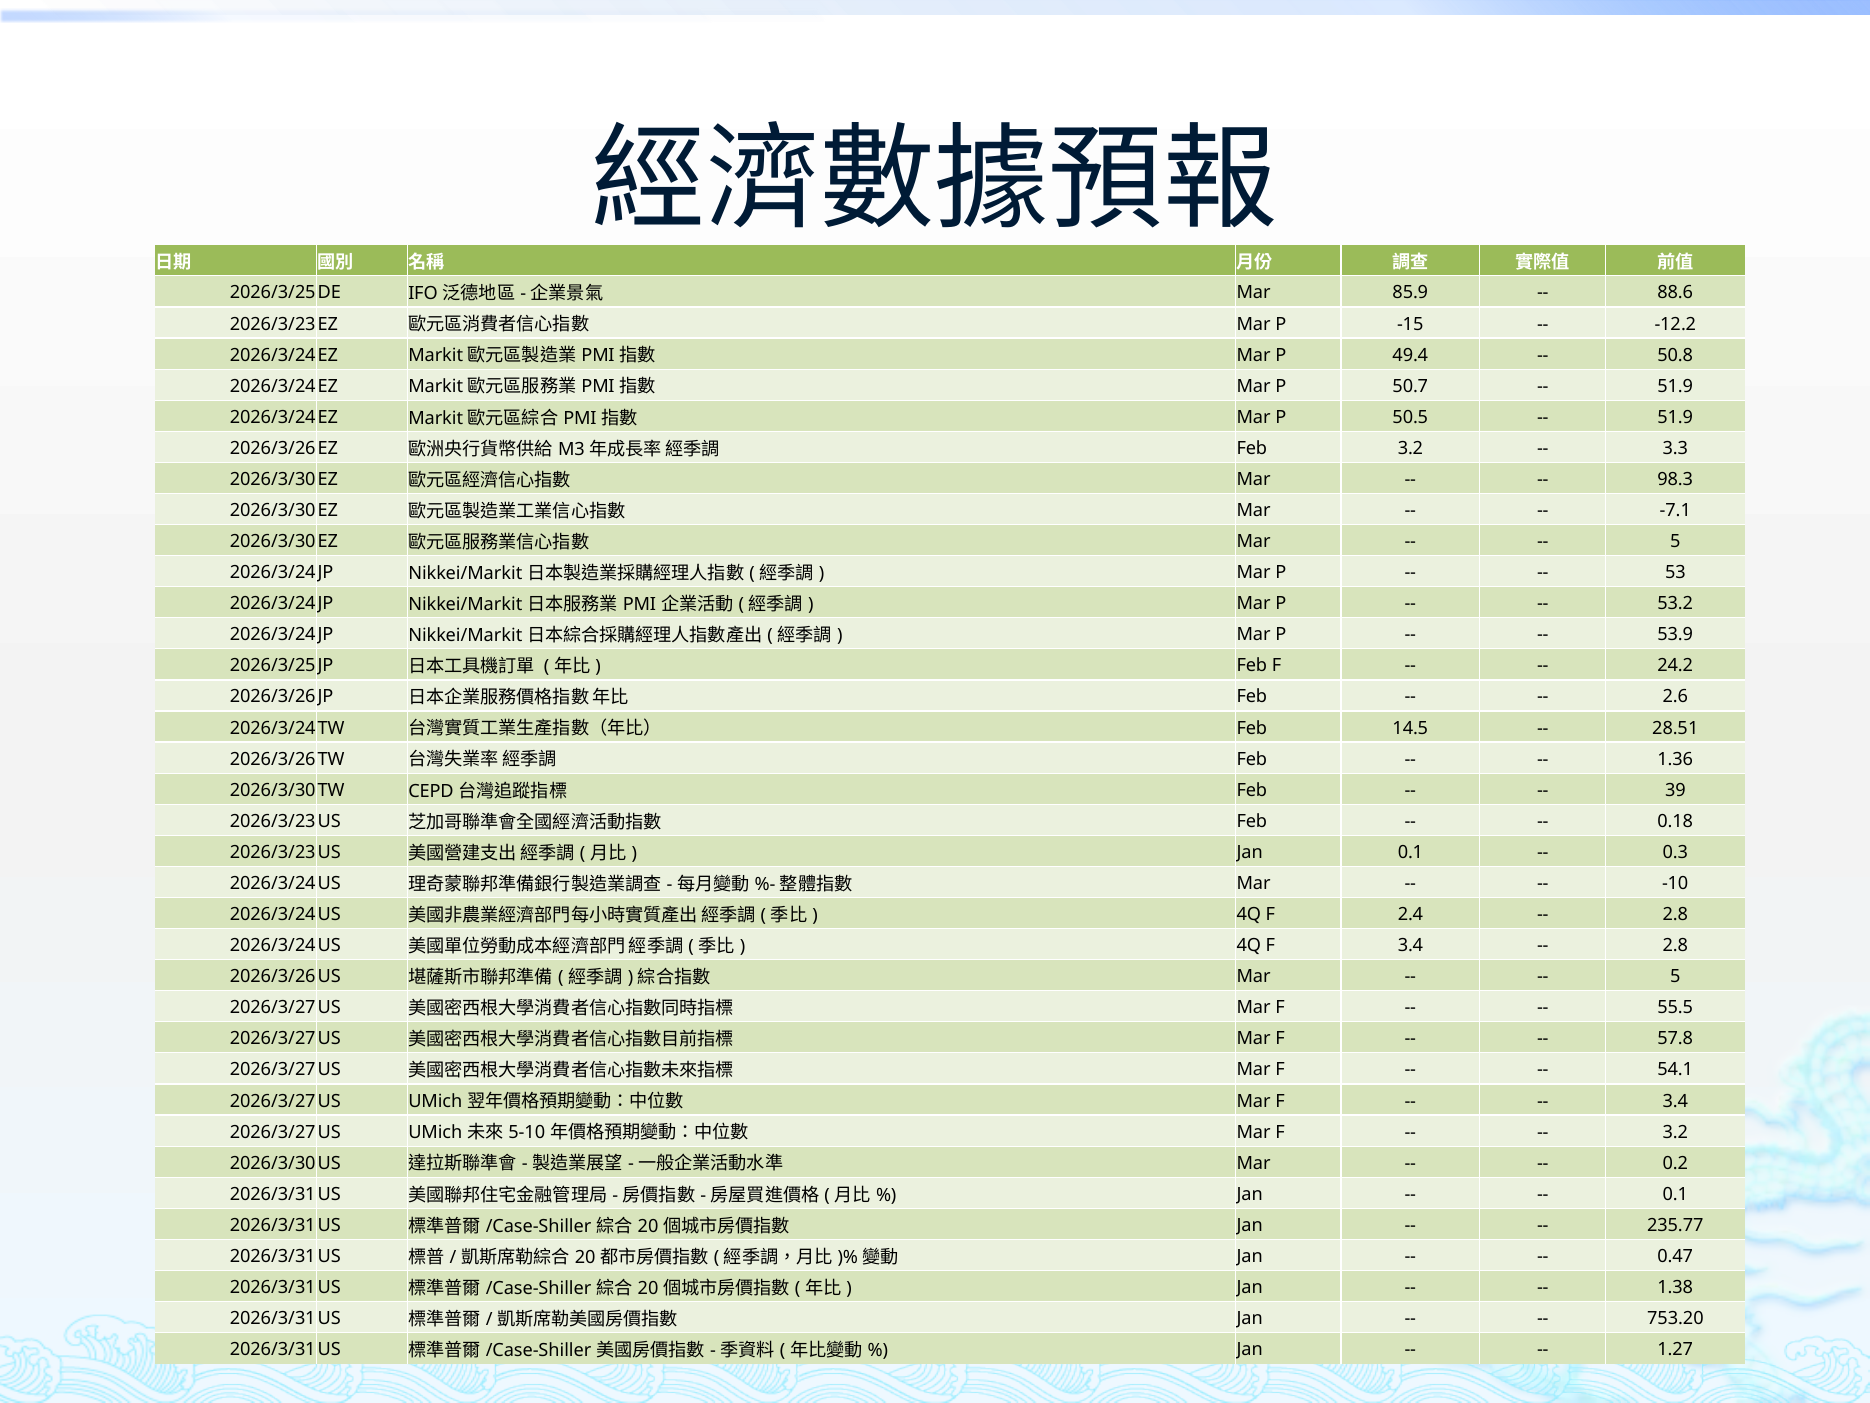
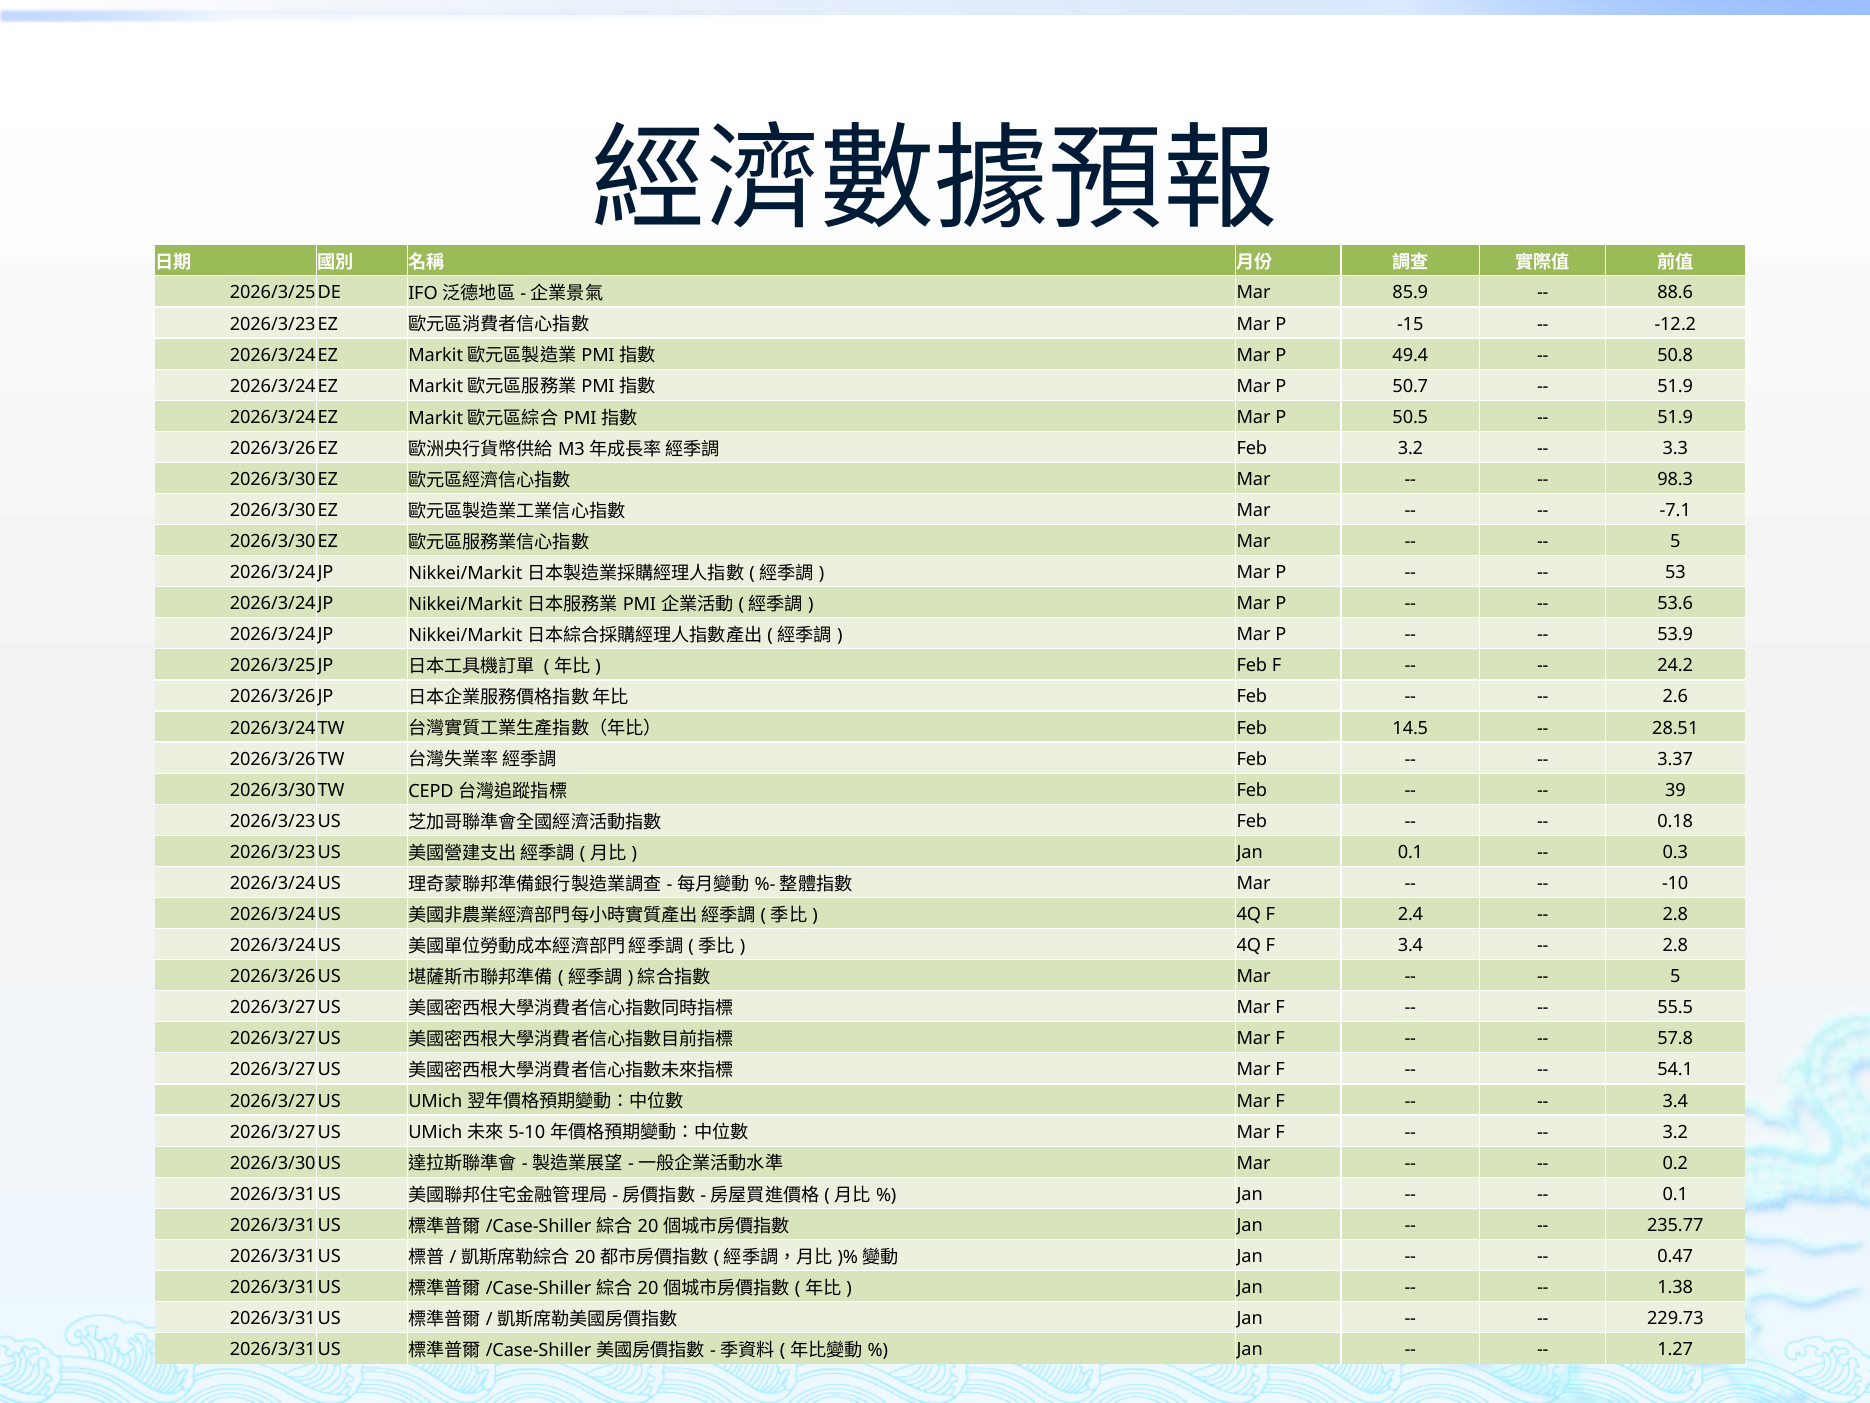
53.2: 53.2 -> 53.6 (1675, 604)
1.36: 1.36 -> 3.37 (1675, 759)
753.20: 753.20 -> 229.73 (1675, 1318)
